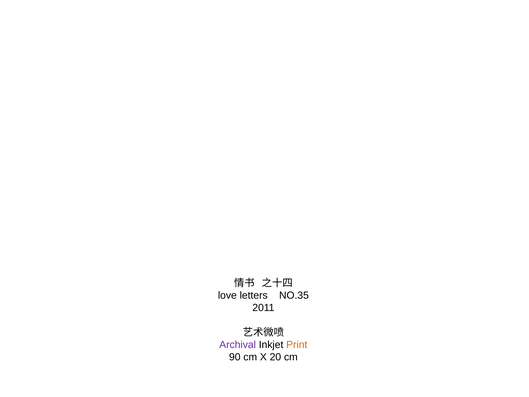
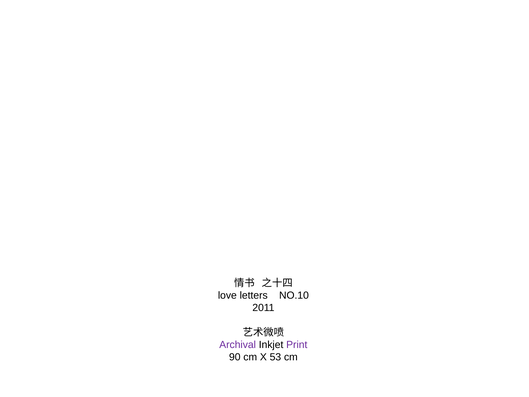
NO.35: NO.35 -> NO.10 (294, 295)
Print colour: orange -> purple (297, 345)
20: 20 -> 53 (275, 357)
